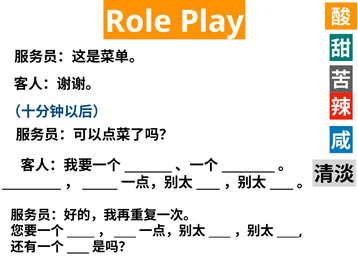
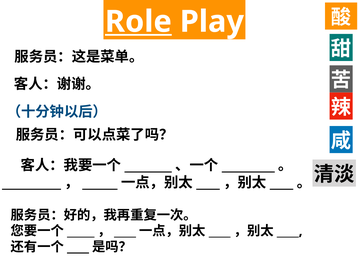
Role underline: none -> present (138, 22)
